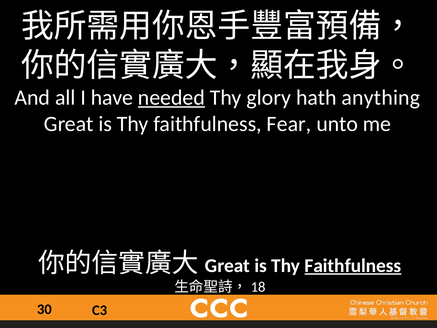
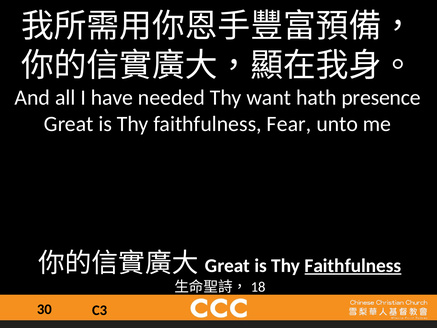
needed underline: present -> none (171, 98)
glory: glory -> want (269, 98)
anything: anything -> presence (381, 98)
